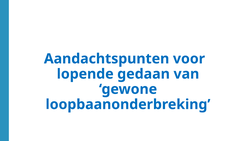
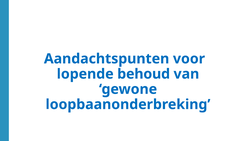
gedaan: gedaan -> behoud (144, 74)
